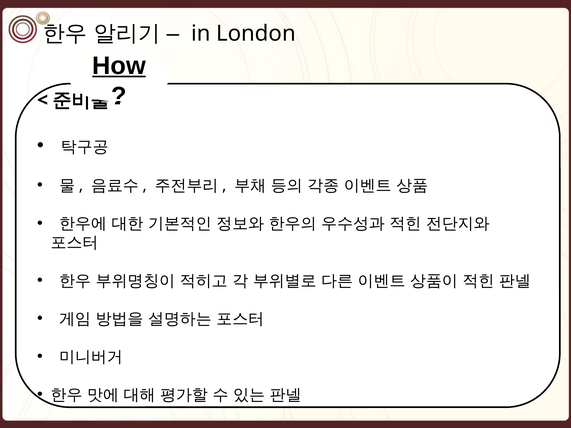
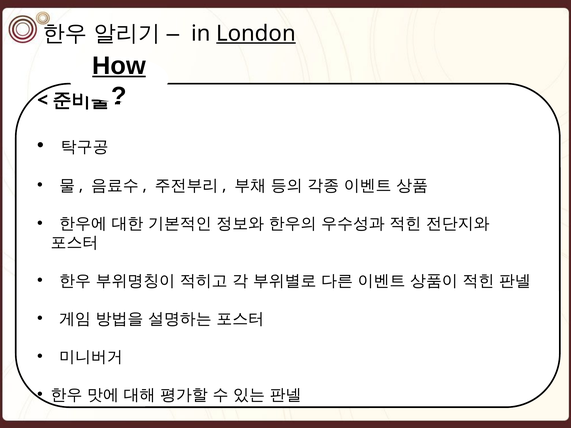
London underline: none -> present (256, 34)
